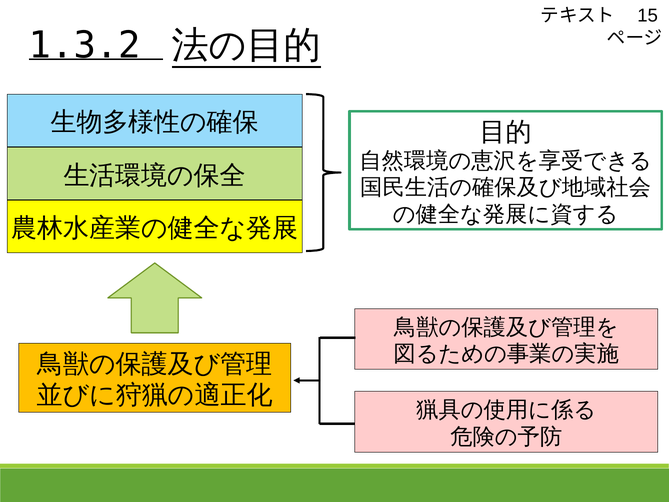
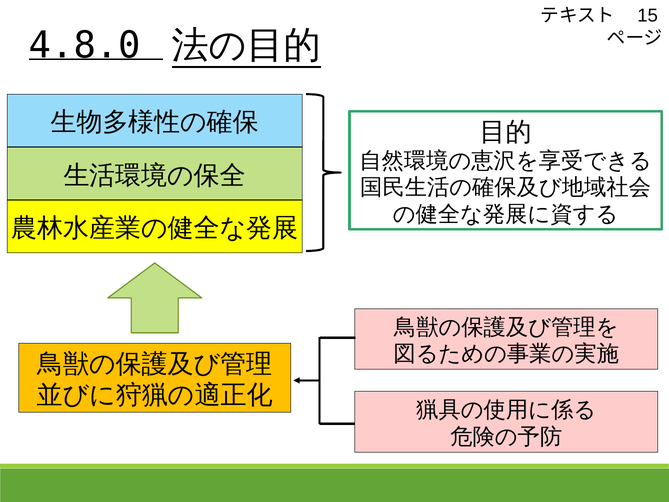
1.3.2: 1.3.2 -> 4.8.0 (85, 45)
